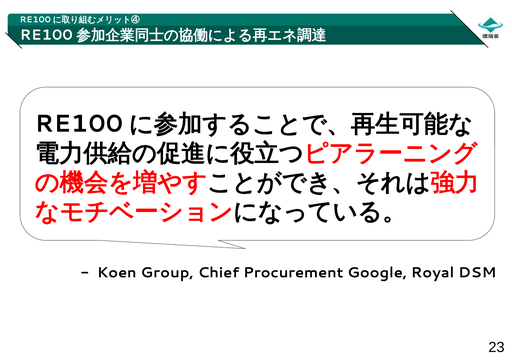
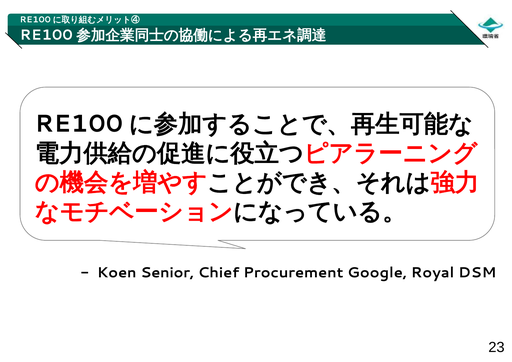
Group: Group -> Senior (167, 273)
